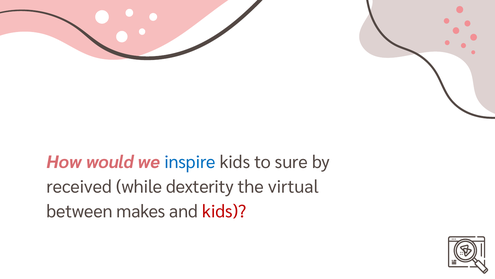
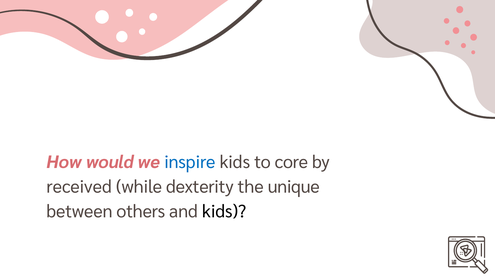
sure: sure -> core (291, 162)
virtual: virtual -> unique (294, 187)
makes: makes -> others (141, 211)
kids colour: red -> black (224, 211)
